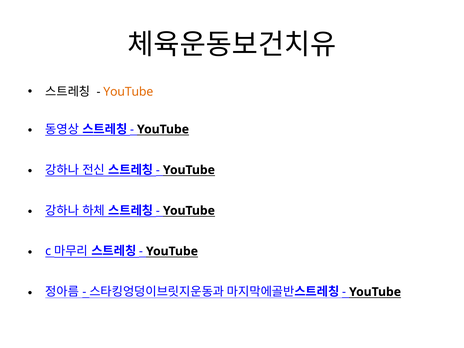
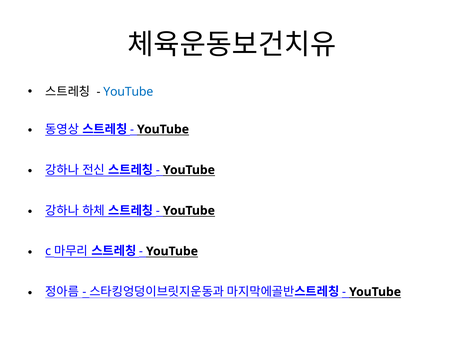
YouTube colour: orange -> blue (128, 92)
